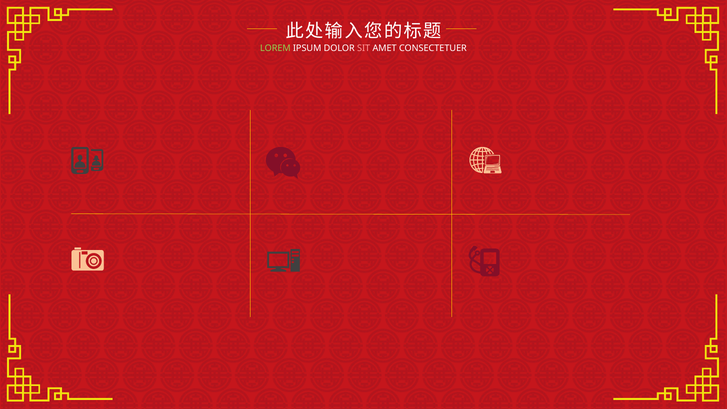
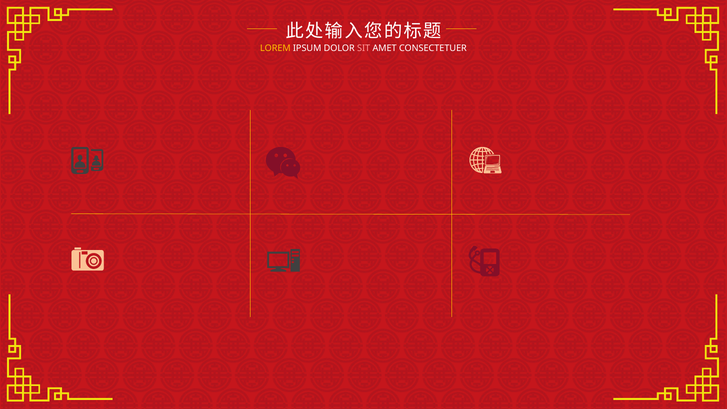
LOREM colour: light green -> yellow (275, 48)
